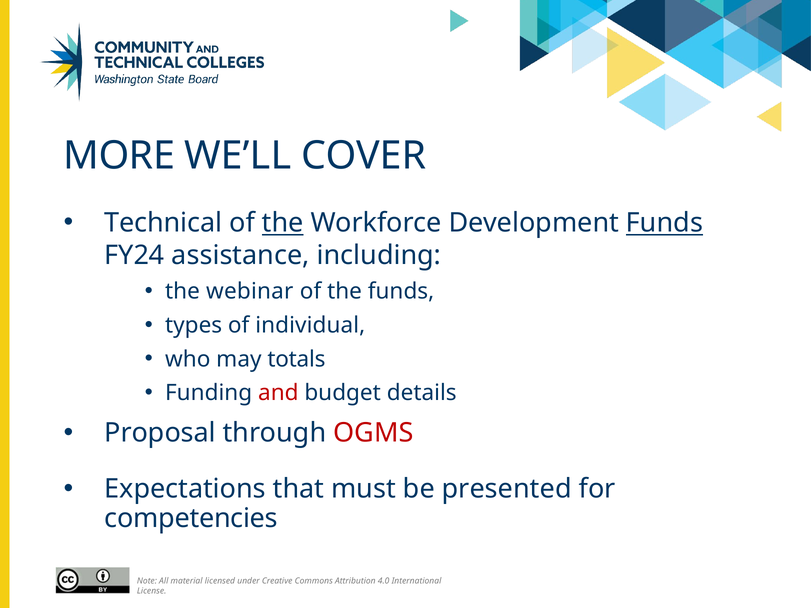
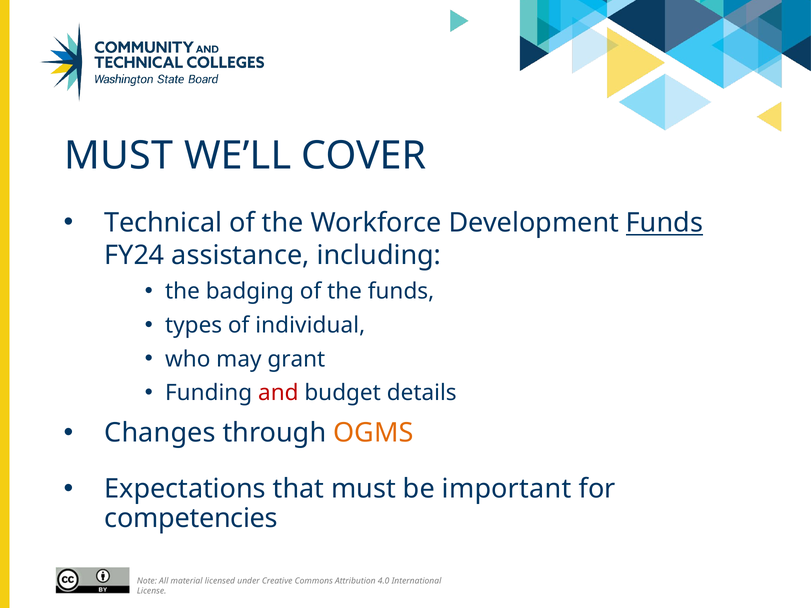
MORE: MORE -> MUST (119, 156)
the underline: present -> none (283, 223)
webinar: webinar -> badging (250, 292)
totals: totals -> grant (296, 359)
Proposal: Proposal -> Changes (160, 433)
OGMS colour: red -> orange (373, 433)
presented: presented -> important (507, 489)
